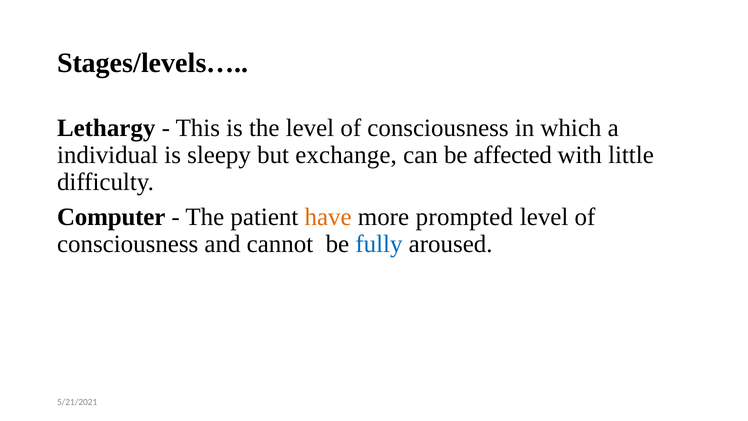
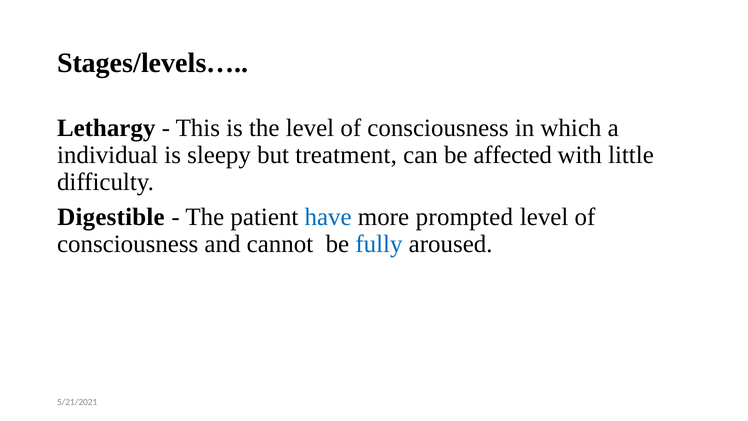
exchange: exchange -> treatment (346, 155)
Computer: Computer -> Digestible (111, 217)
have colour: orange -> blue (328, 217)
